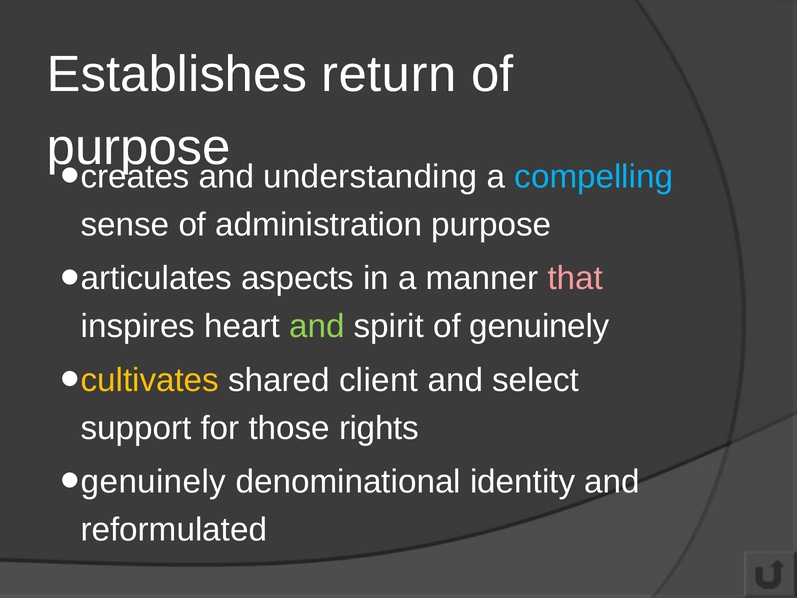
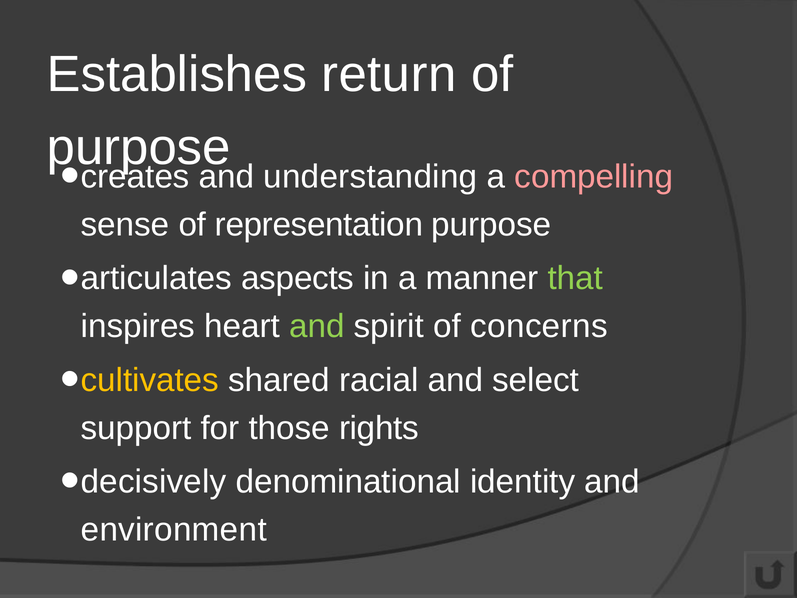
compelling colour: light blue -> pink (594, 177)
administration: administration -> representation (319, 225)
that colour: pink -> light green (575, 278)
of genuinely: genuinely -> concerns (539, 326)
client: client -> racial (379, 380)
genuinely: genuinely -> decisively (154, 482)
reformulated: reformulated -> environment (174, 530)
